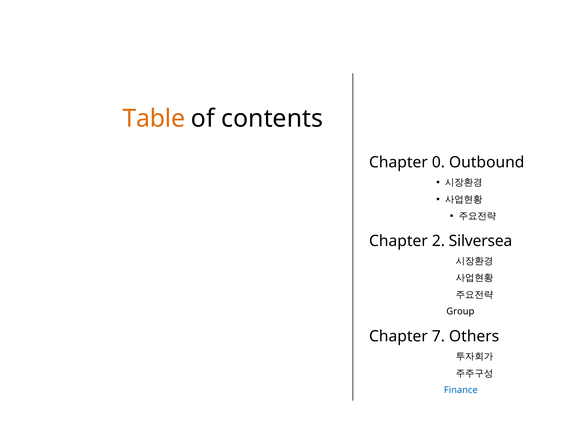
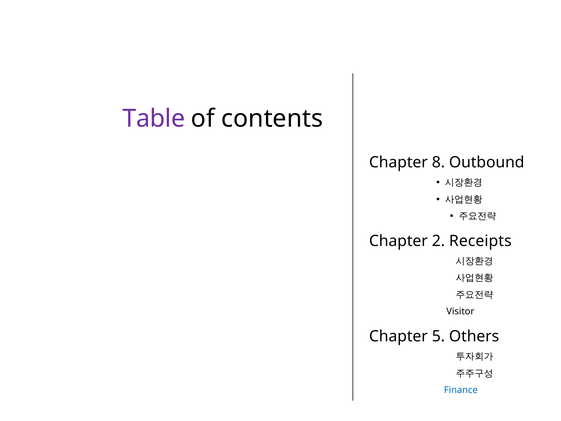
Table colour: orange -> purple (154, 119)
0: 0 -> 8 (438, 162)
Silversea: Silversea -> Receipts (480, 241)
Group: Group -> Visitor (460, 311)
7: 7 -> 5 (438, 336)
